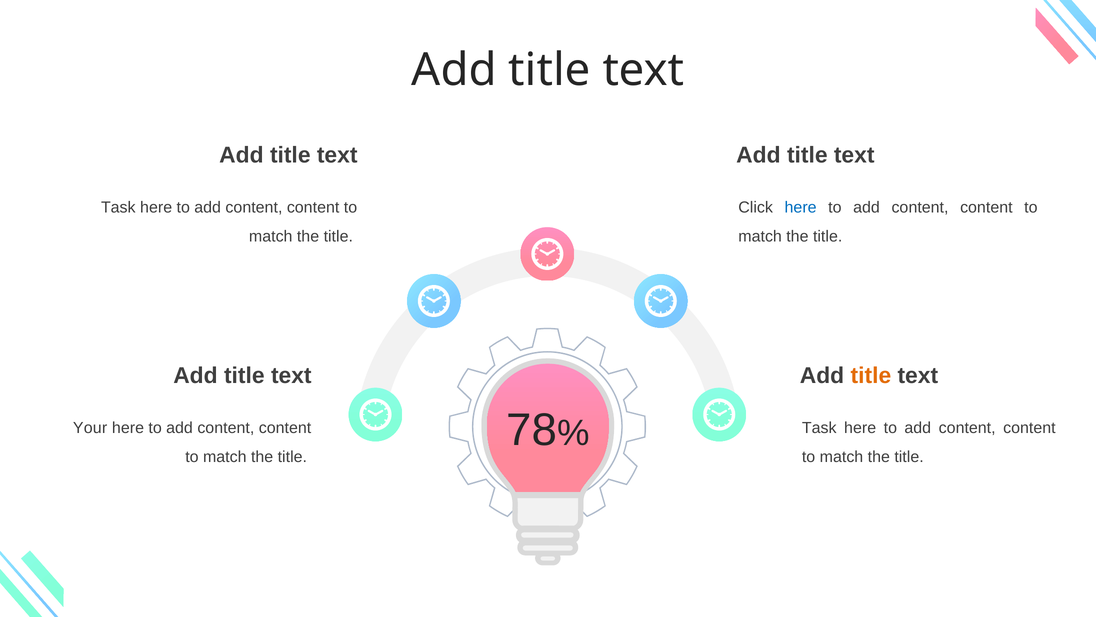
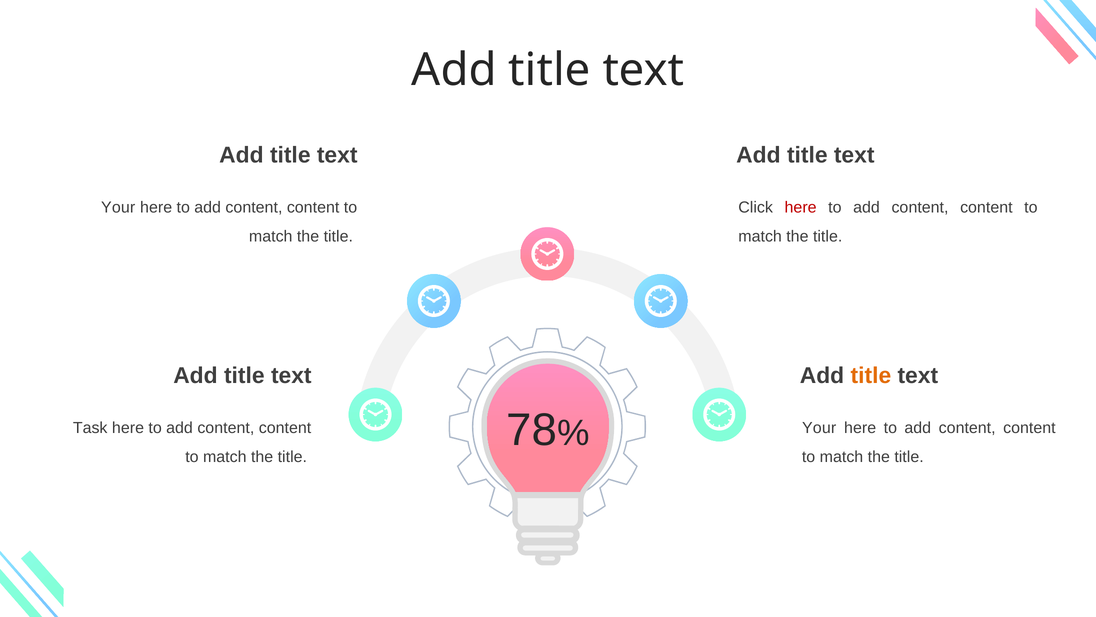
Task: Task -> Your (118, 207)
here colour: blue -> red (801, 207)
Your: Your -> Task (90, 428)
Task: Task -> Your (819, 428)
